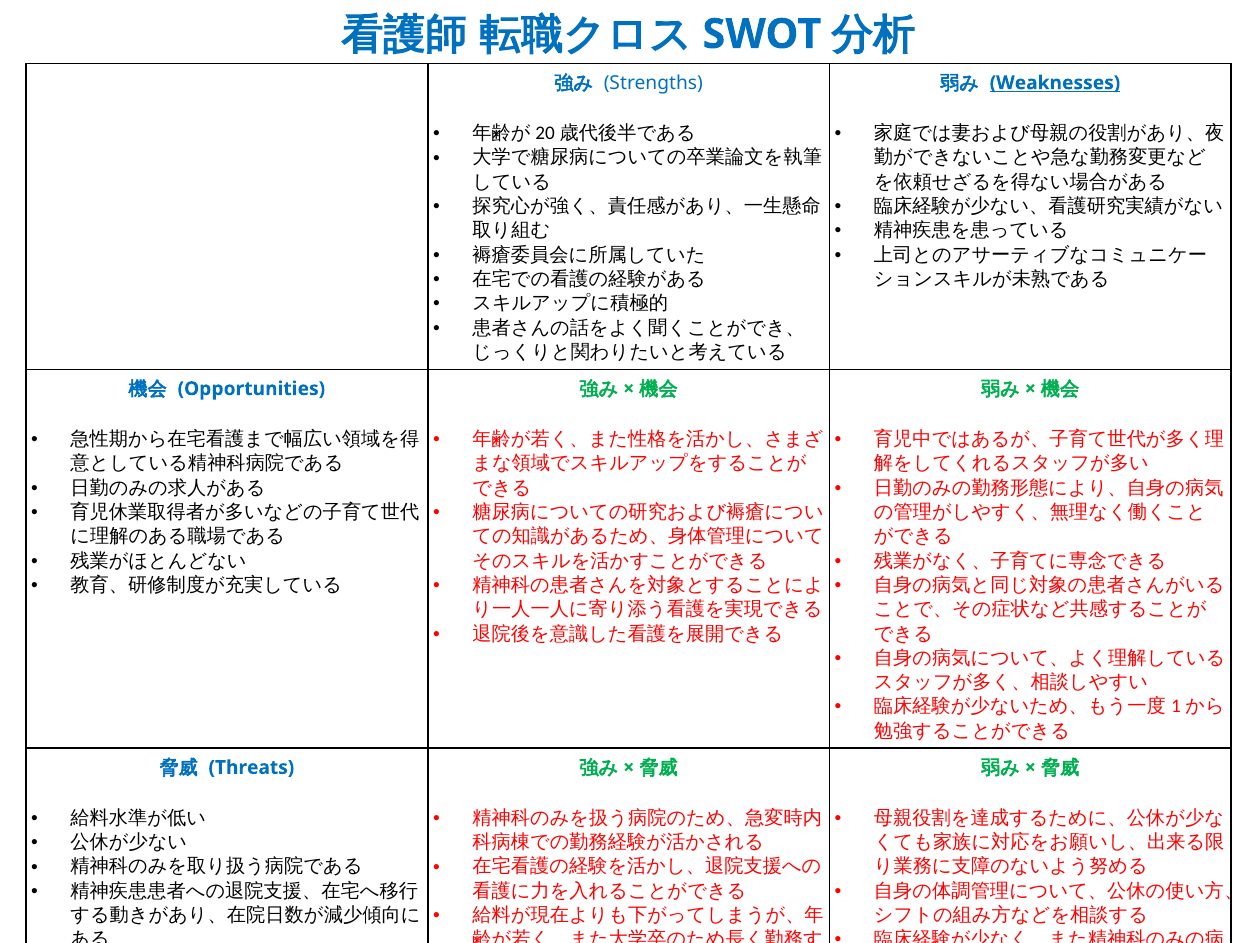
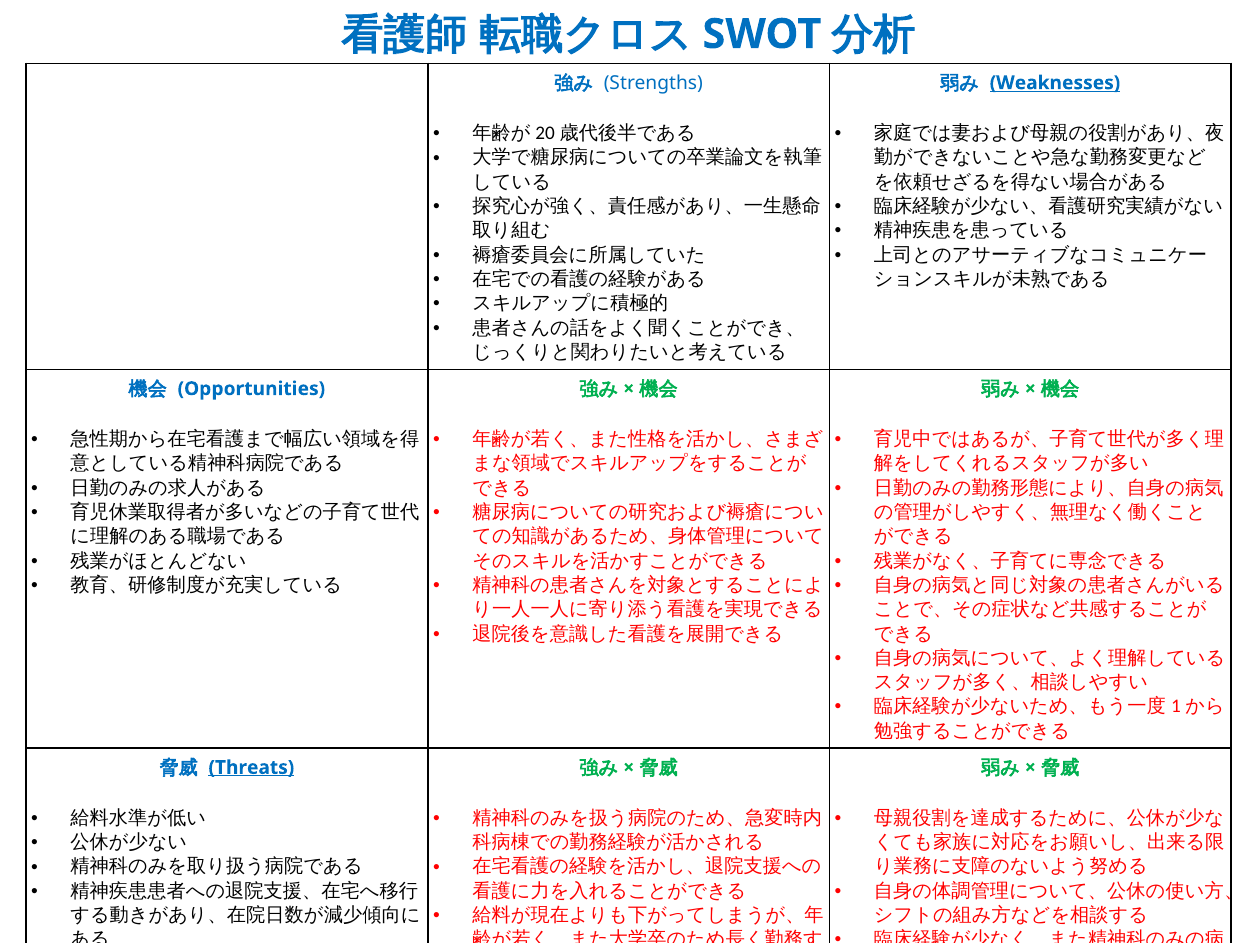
Threats underline: none -> present (251, 767)
